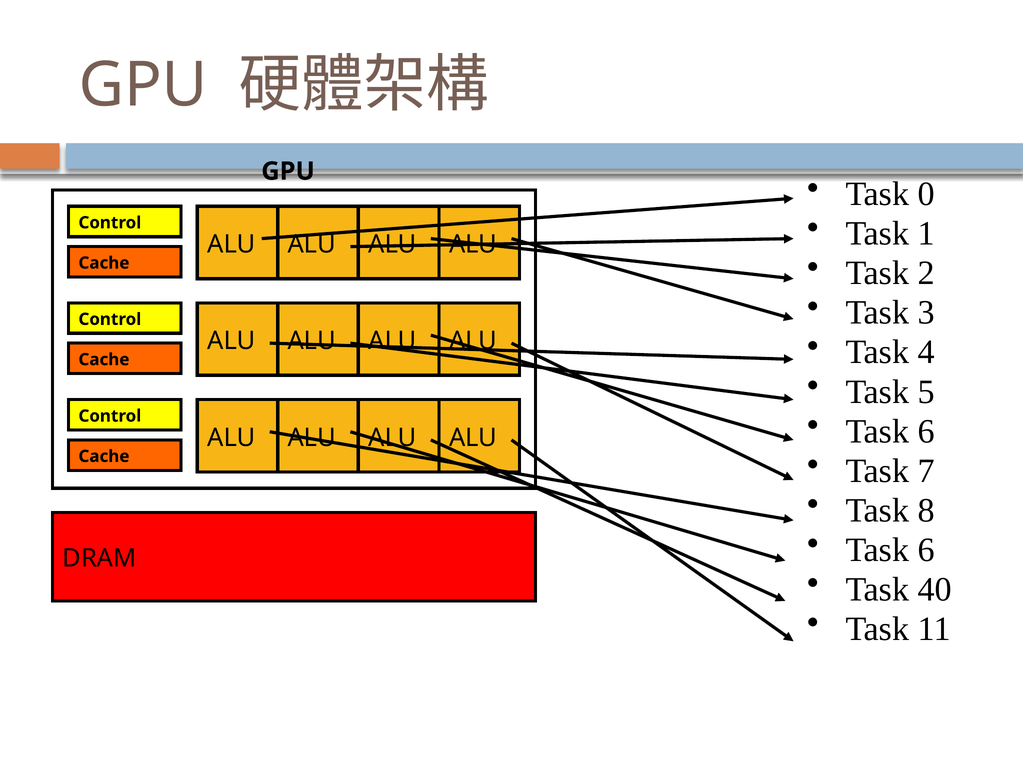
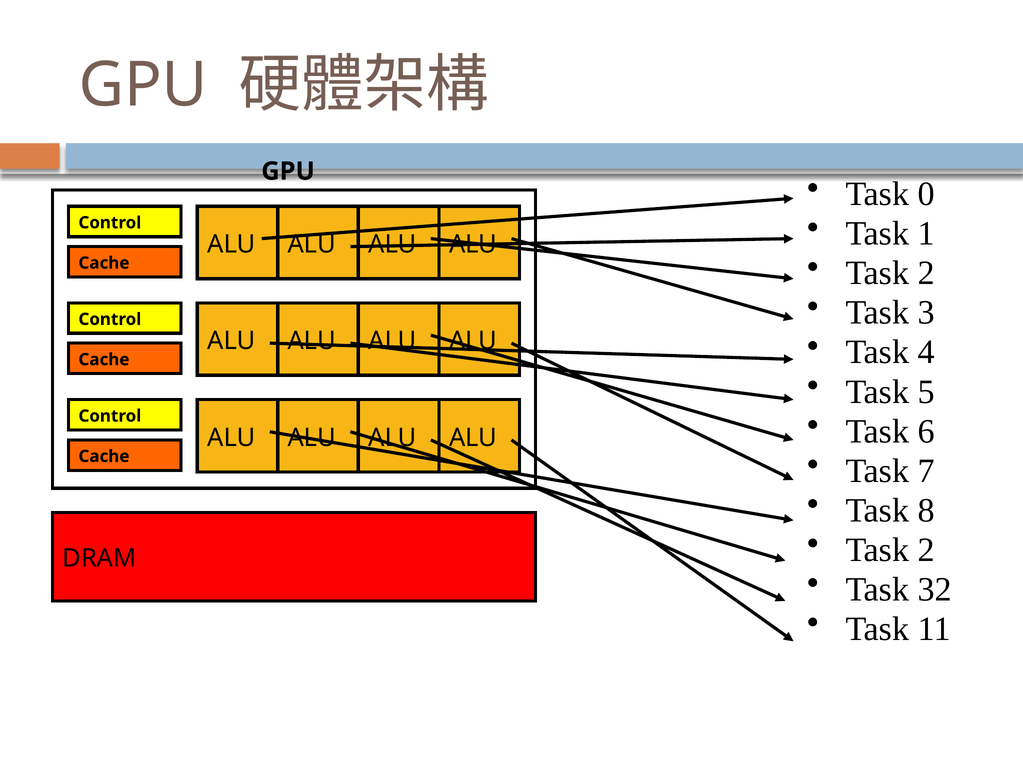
6: 6 -> 2 (926, 550)
40: 40 -> 32 (935, 590)
